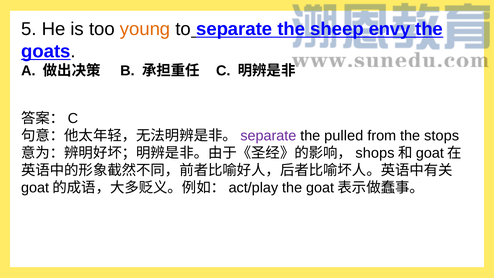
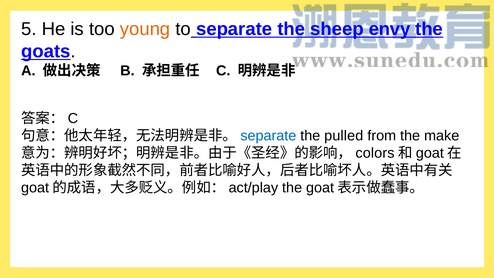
separate colour: purple -> blue (268, 136)
stops: stops -> make (442, 136)
shops: shops -> colors (375, 153)
